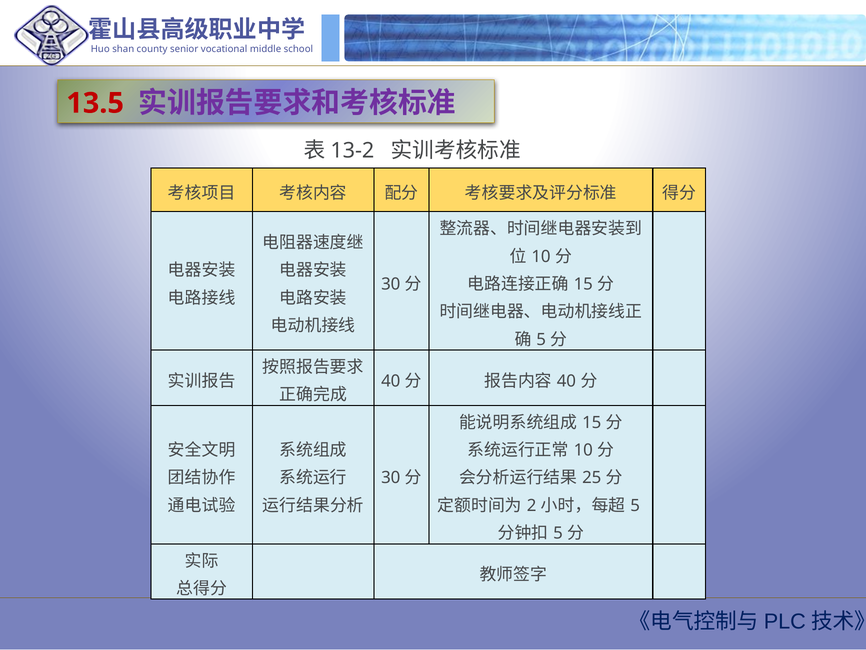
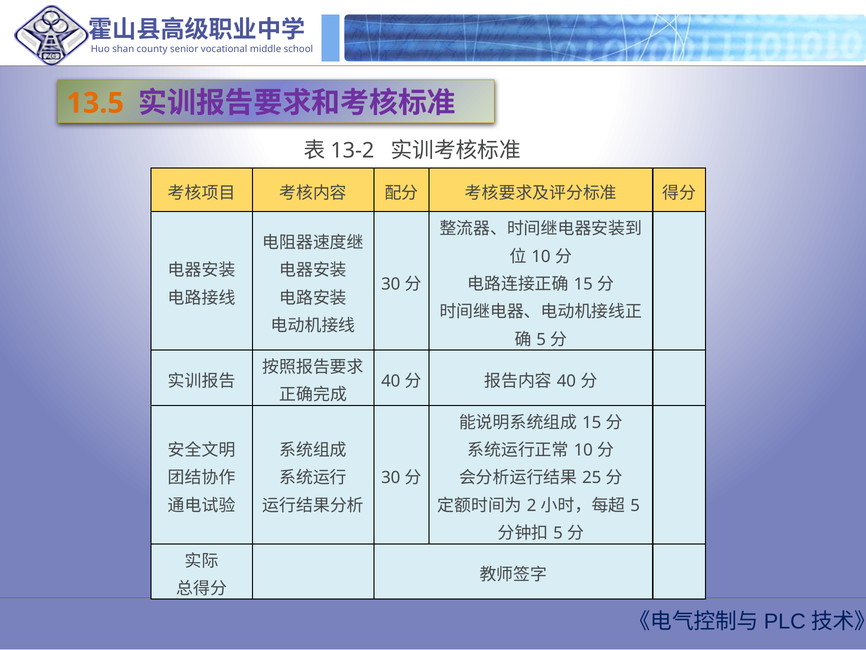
13.5 colour: red -> orange (95, 103)
